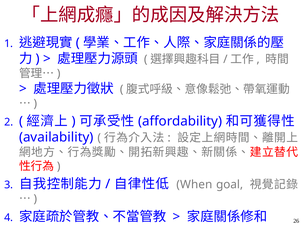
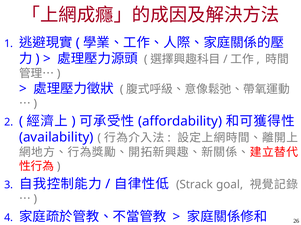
When: When -> Strack (194, 185)
